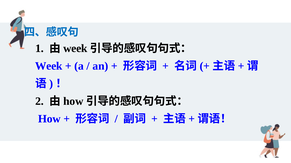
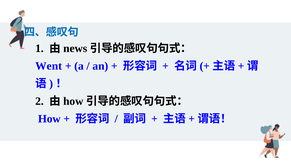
week: week -> news (75, 49)
Week: Week -> Went (49, 66)
